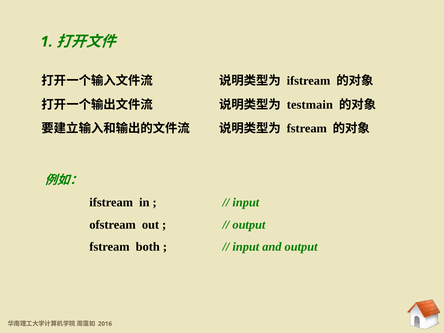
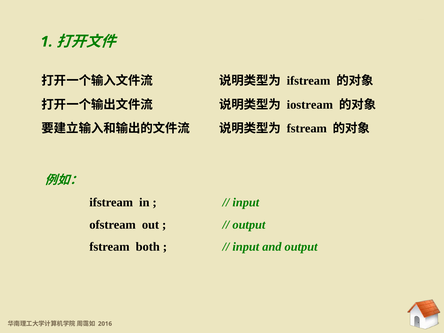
testmain: testmain -> iostream (310, 105)
